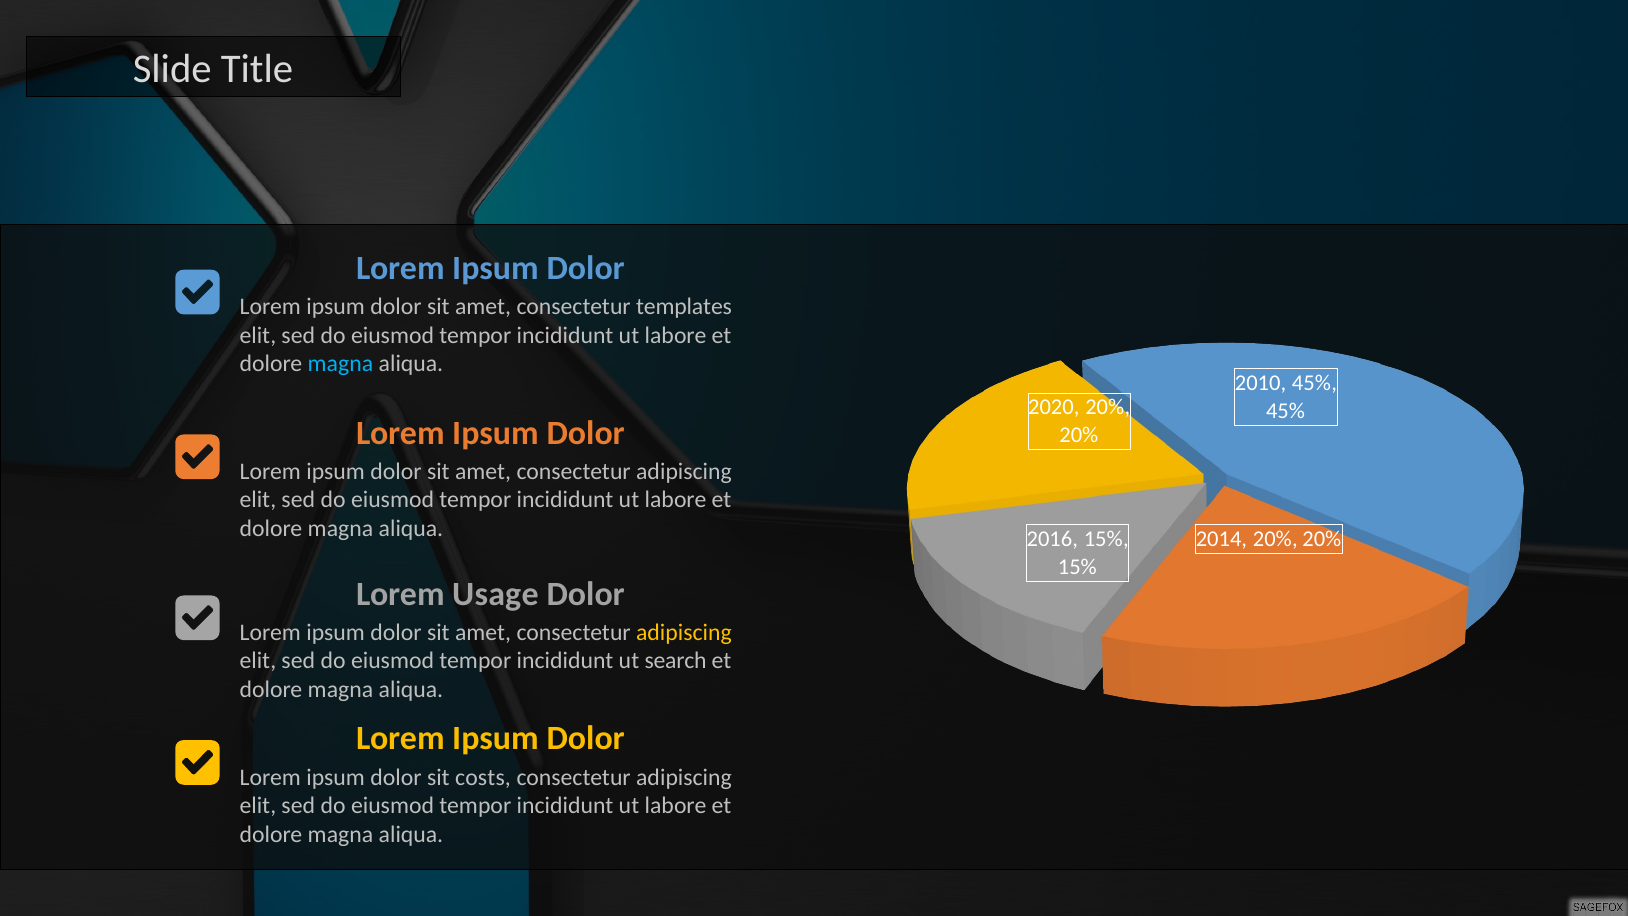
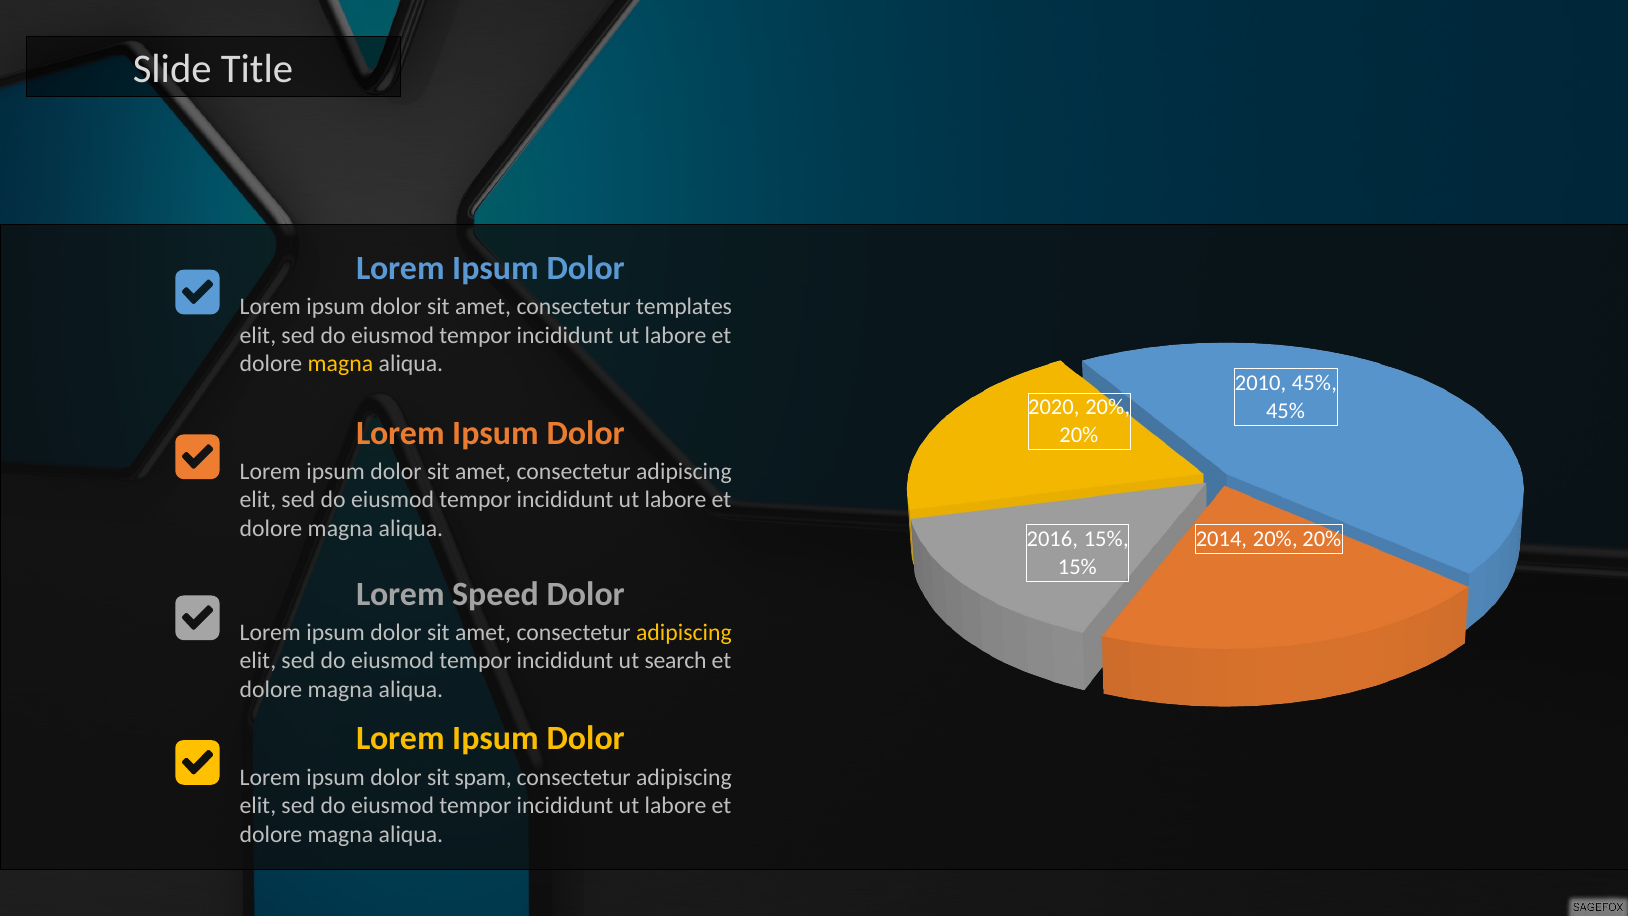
magna colour: light blue -> yellow (340, 364)
Usage: Usage -> Speed (496, 594)
costs: costs -> spam (483, 777)
